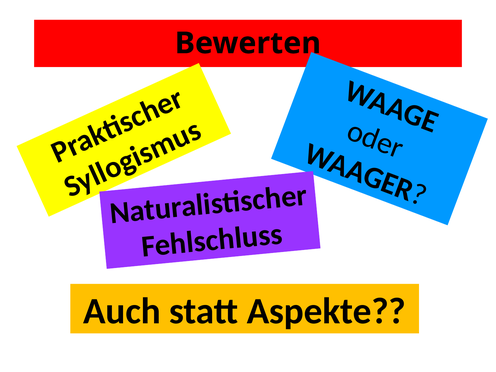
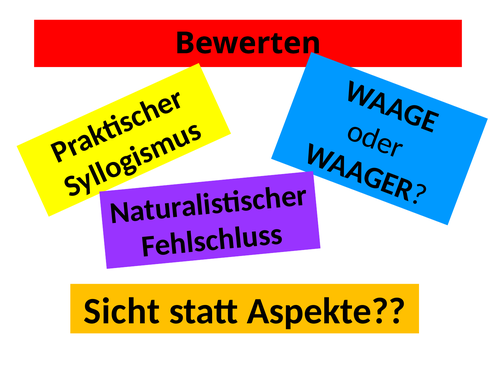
Auch: Auch -> Sicht (122, 311)
